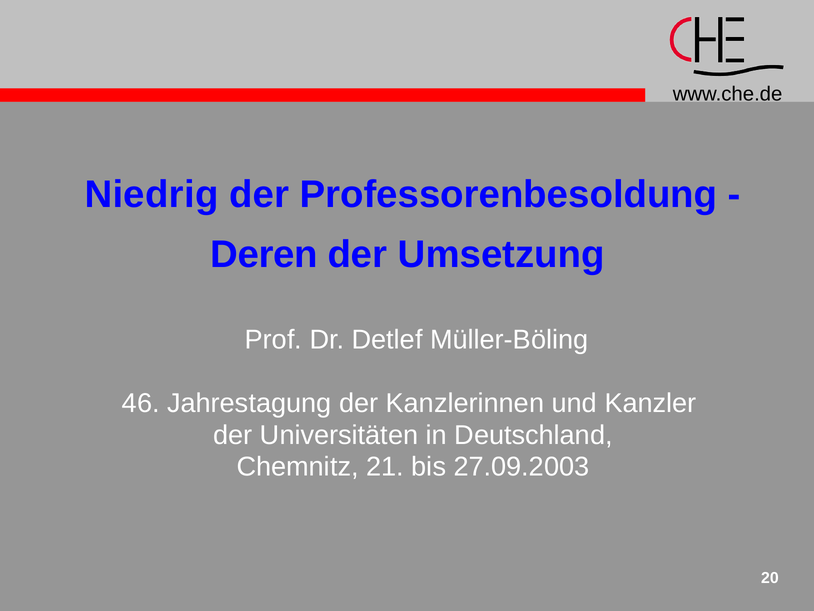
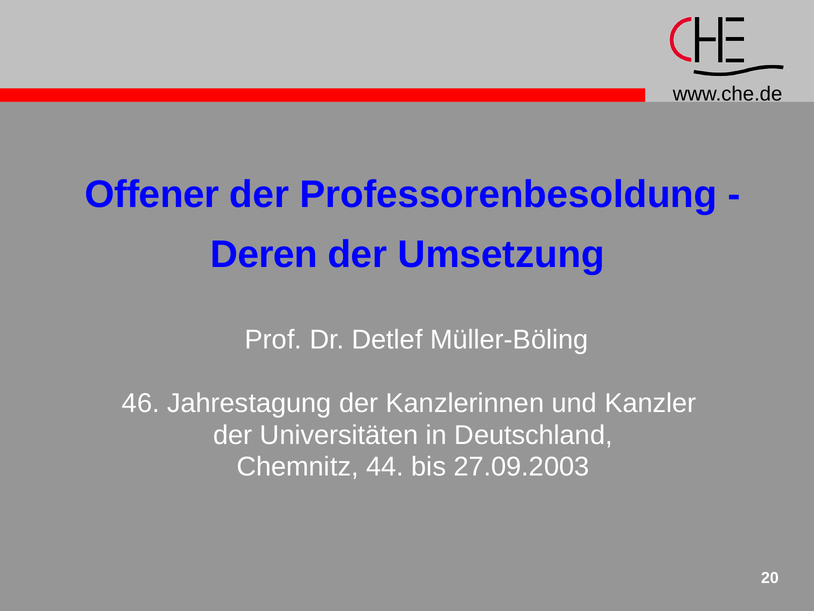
Niedrig: Niedrig -> Offener (152, 194)
21: 21 -> 44 (385, 467)
